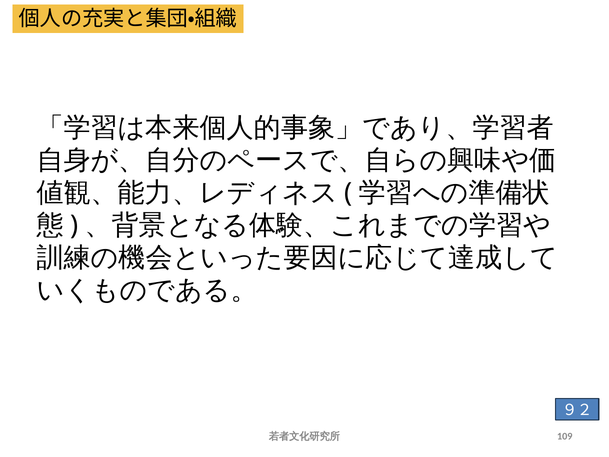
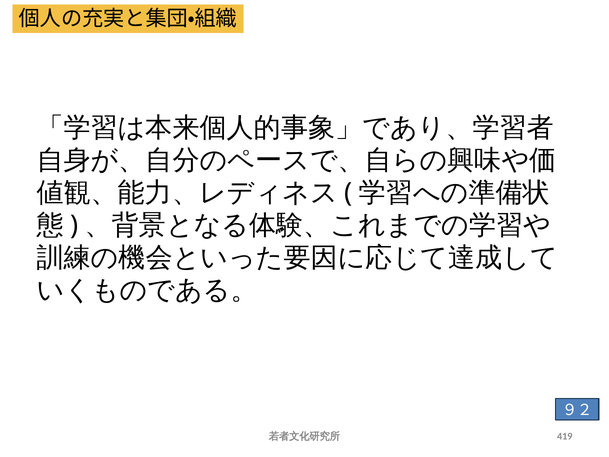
109: 109 -> 419 (565, 436)
